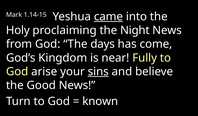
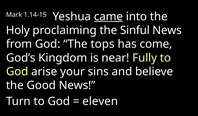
Night: Night -> Sinful (135, 30)
days: days -> tops (103, 44)
sins underline: present -> none (98, 72)
known: known -> eleven (100, 101)
